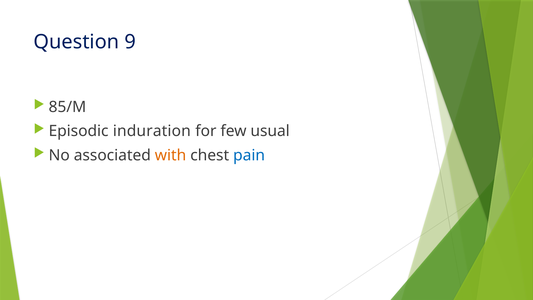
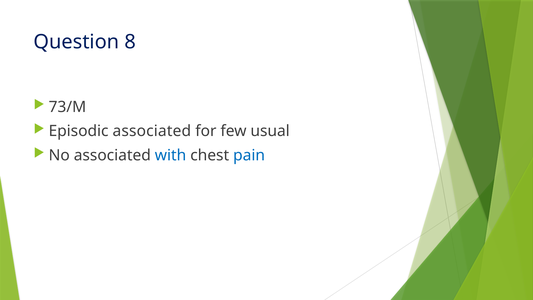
9: 9 -> 8 (130, 42)
85/M: 85/M -> 73/M (67, 107)
Episodic induration: induration -> associated (152, 131)
with colour: orange -> blue (171, 155)
